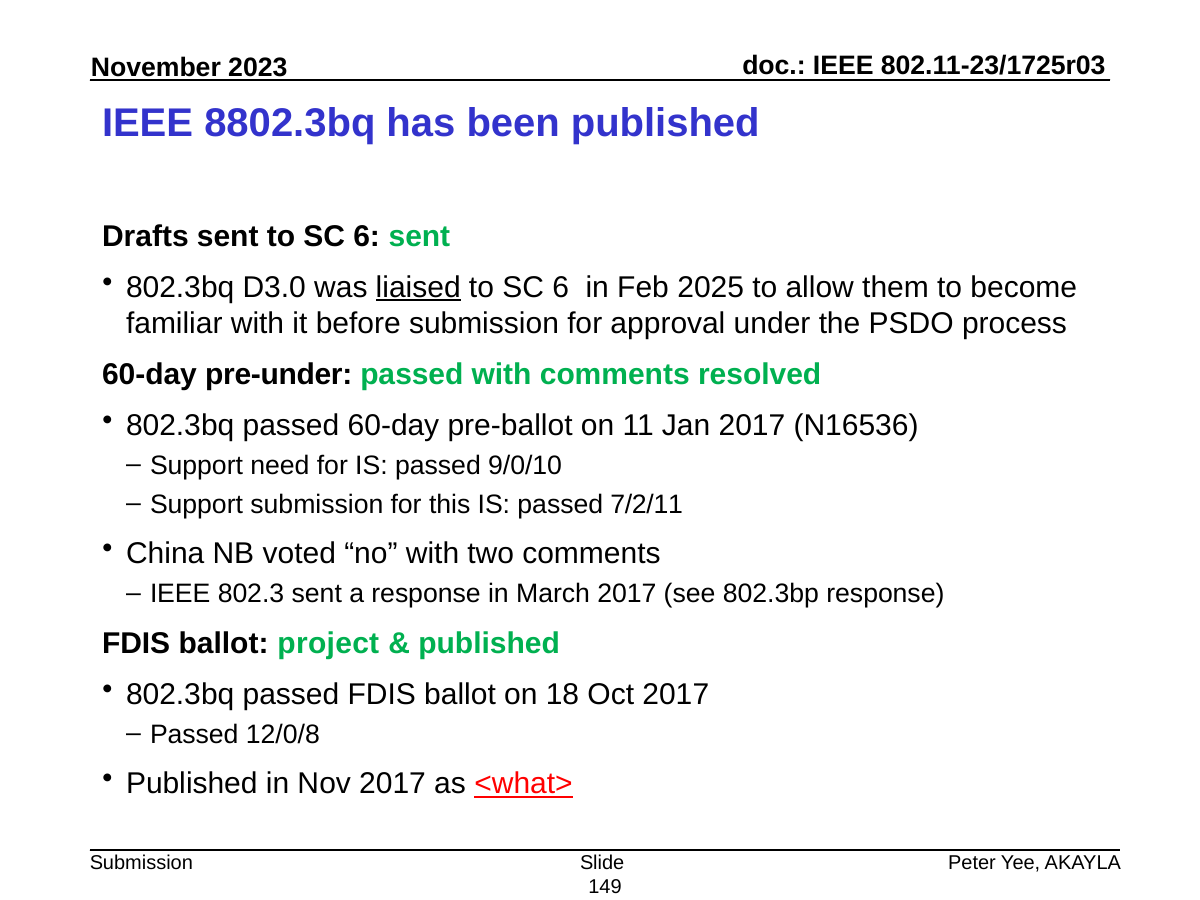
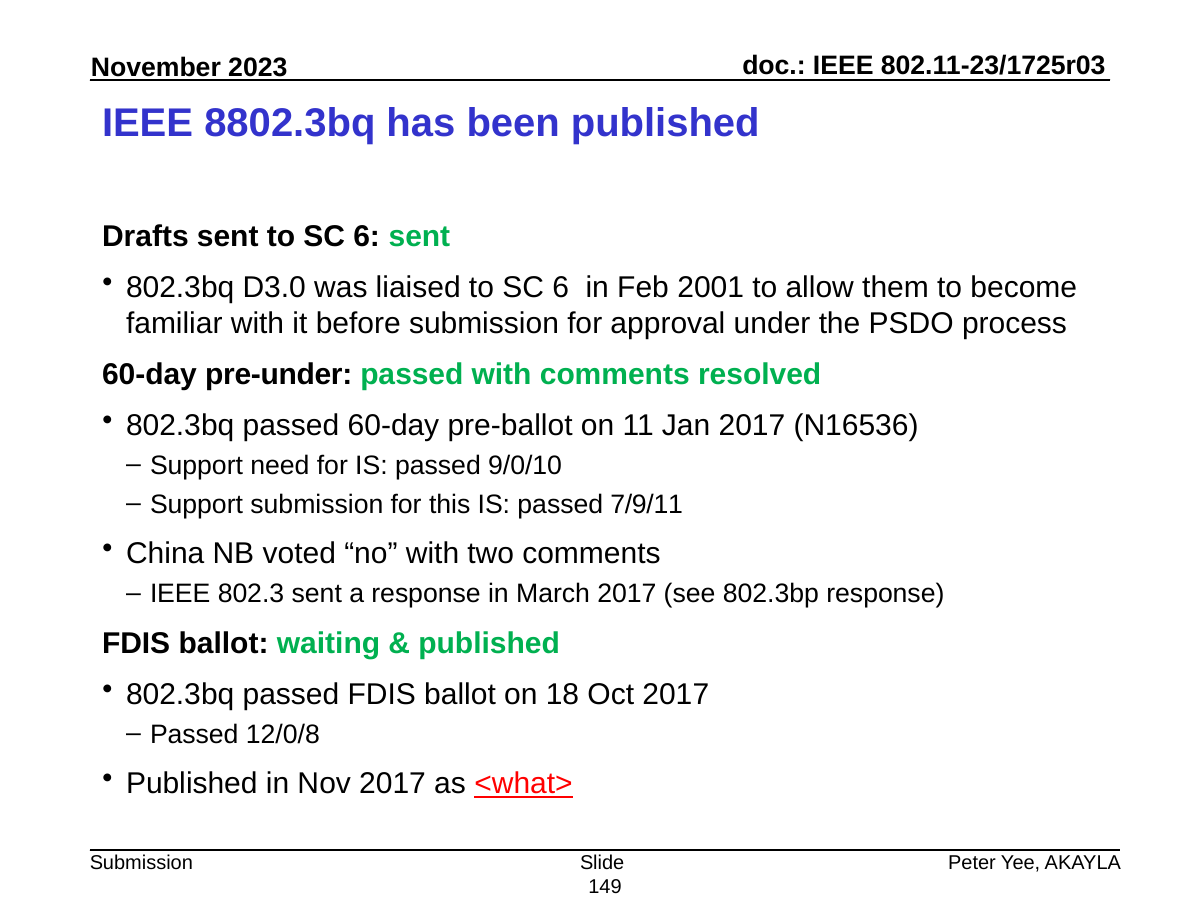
liaised underline: present -> none (418, 287)
2025: 2025 -> 2001 (711, 287)
7/2/11: 7/2/11 -> 7/9/11 (647, 504)
project: project -> waiting (329, 643)
